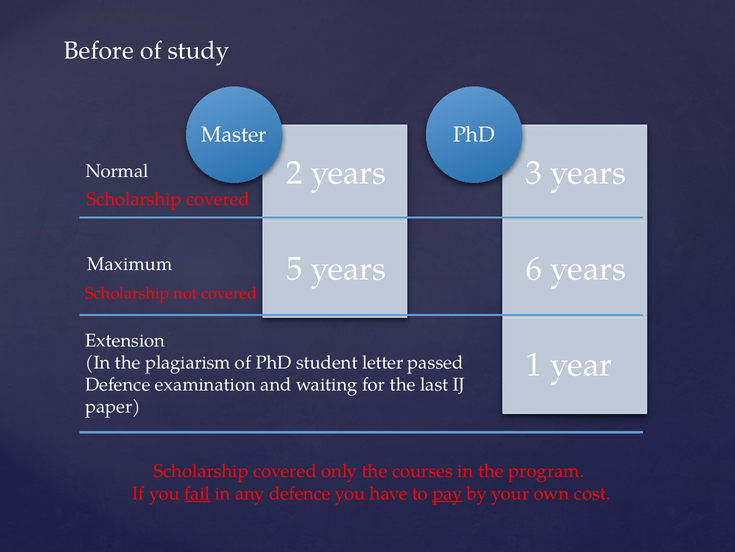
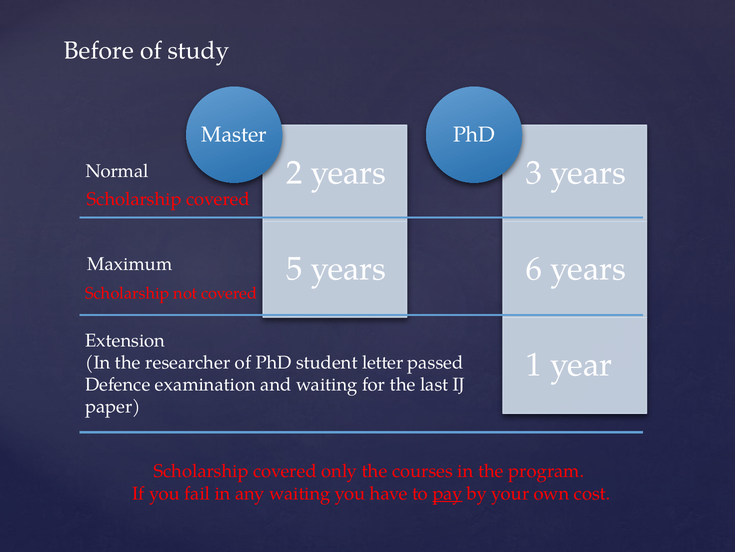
plagiarism: plagiarism -> researcher (188, 362)
fail underline: present -> none (197, 493)
any defence: defence -> waiting (300, 493)
